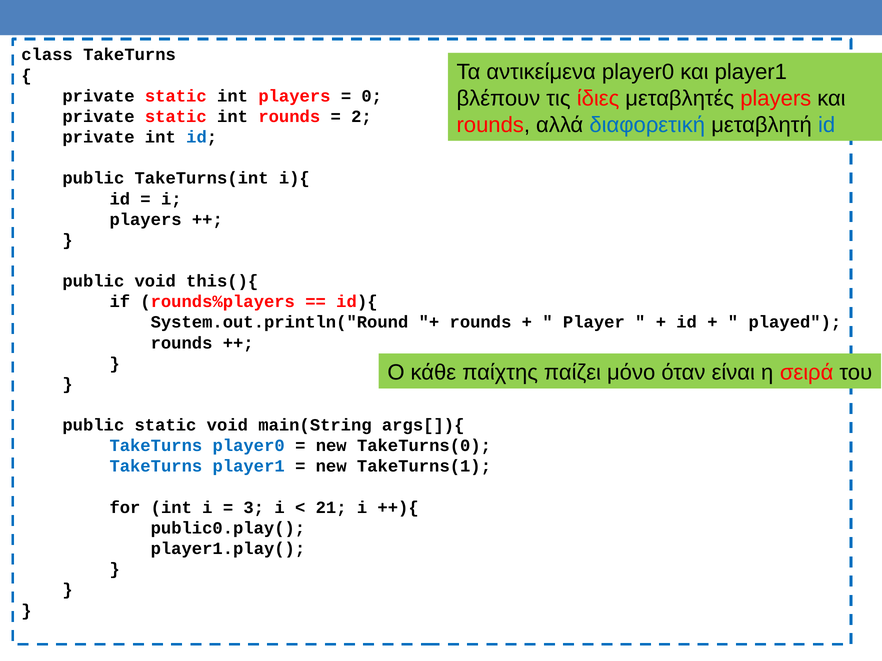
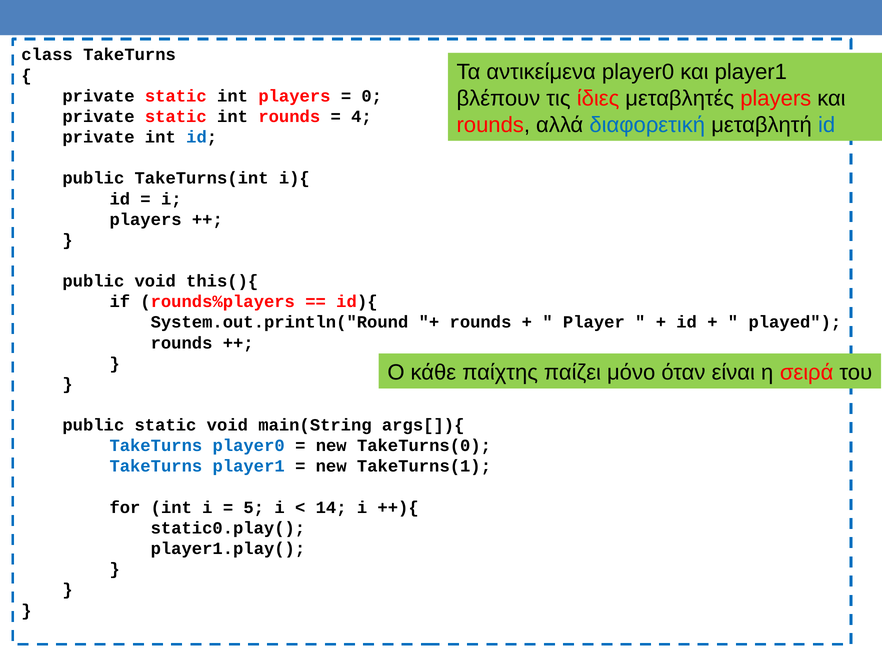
2: 2 -> 4 (361, 117)
3: 3 -> 5 (254, 508)
21: 21 -> 14 (331, 508)
public0.play(: public0.play( -> static0.play( (228, 528)
